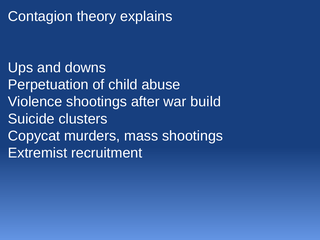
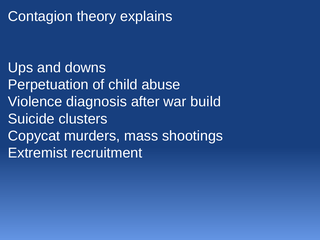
Violence shootings: shootings -> diagnosis (97, 102)
